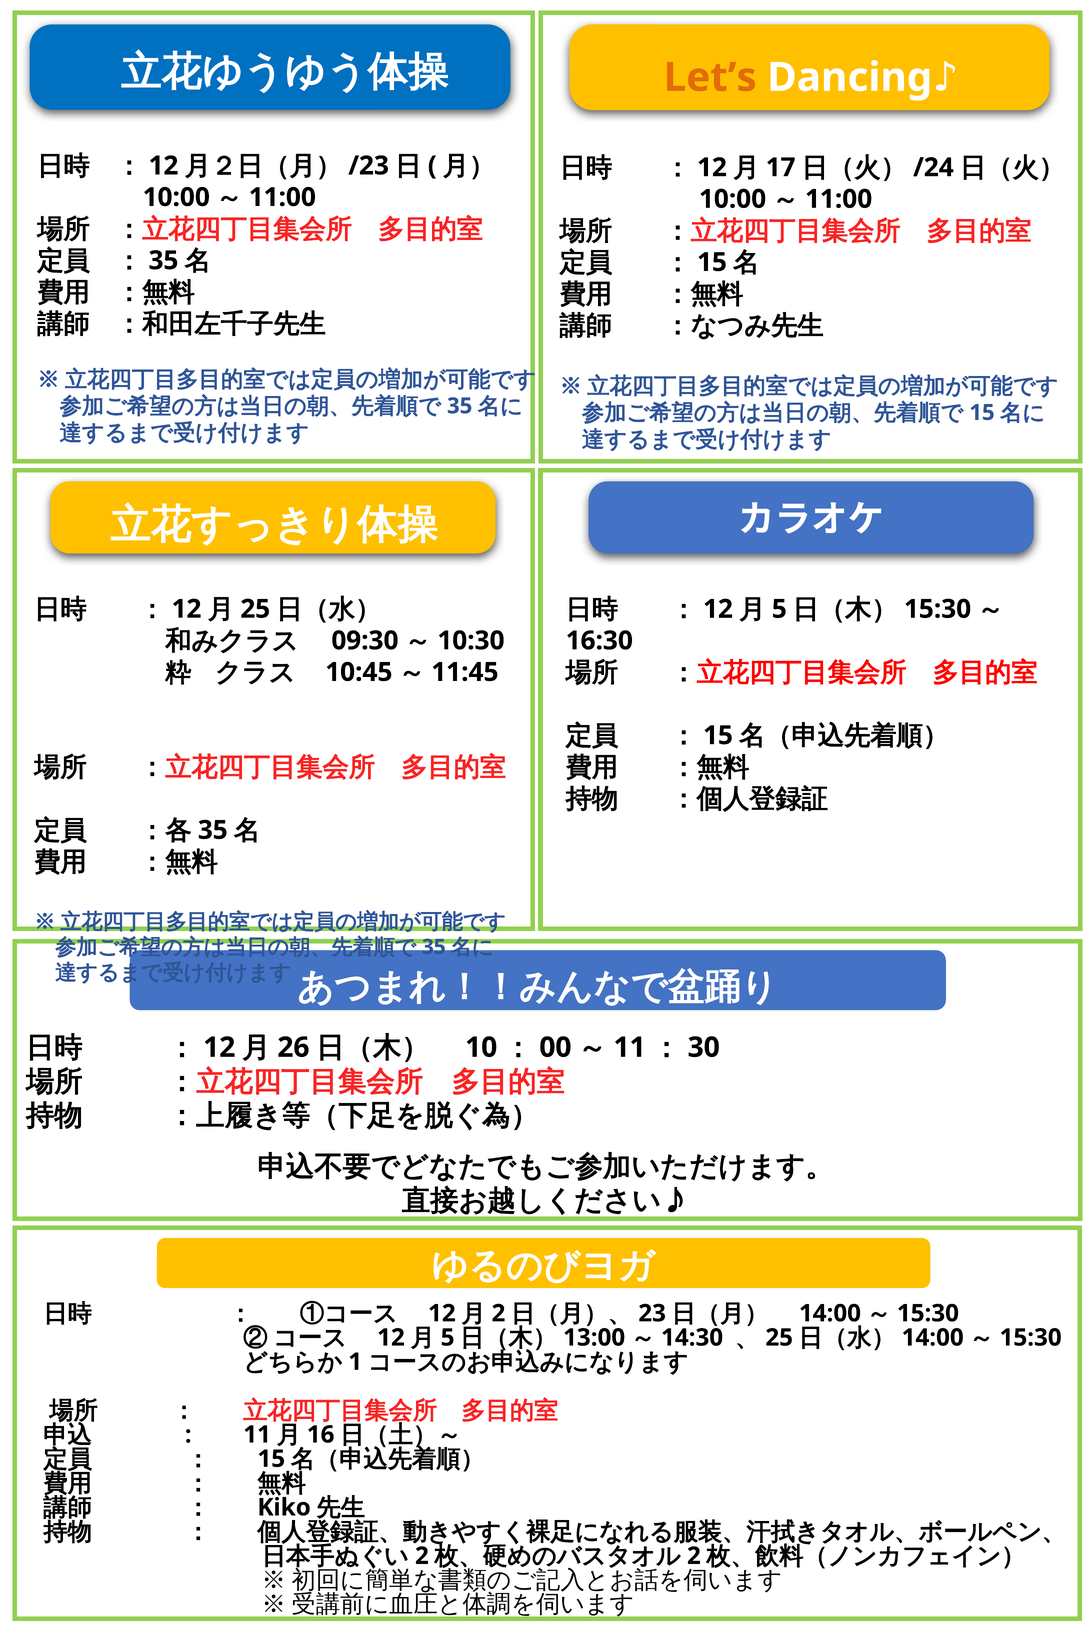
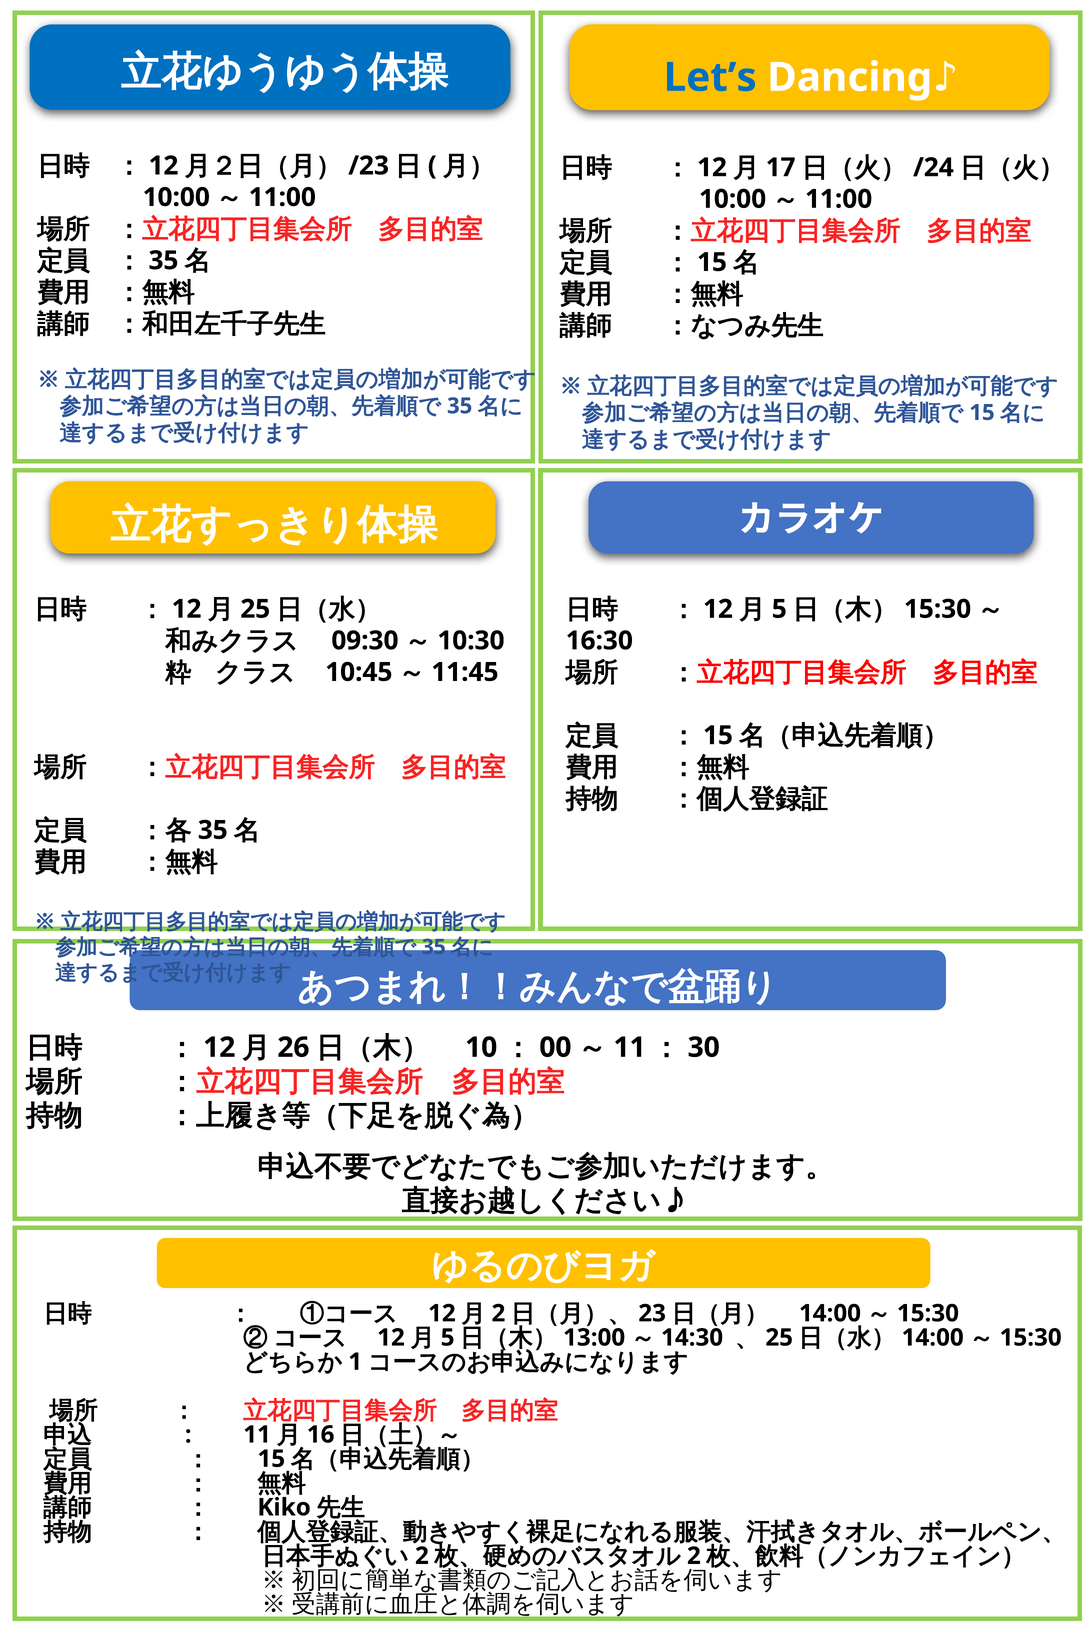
Let’s colour: orange -> blue (710, 78)
